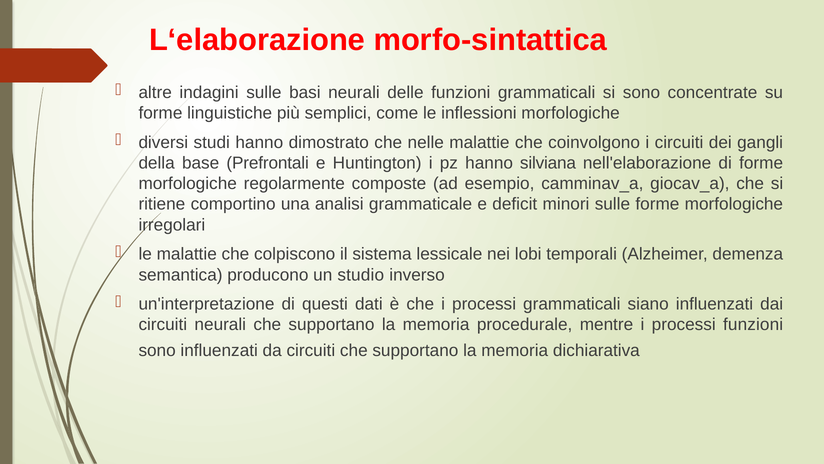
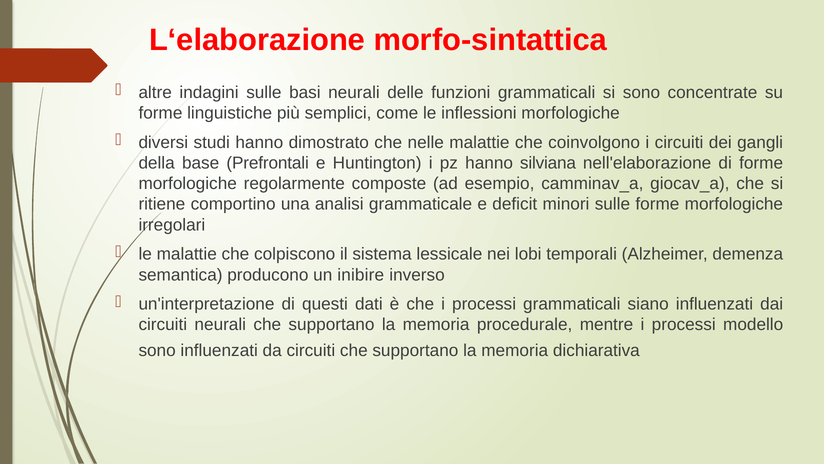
studio: studio -> inibire (361, 275)
processi funzioni: funzioni -> modello (753, 324)
